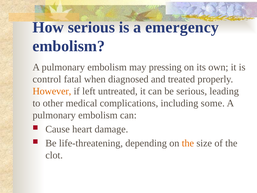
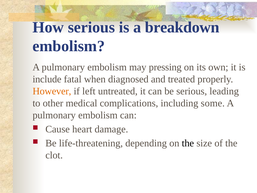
emergency: emergency -> breakdown (182, 27)
control: control -> include (47, 79)
the colour: orange -> black (188, 143)
